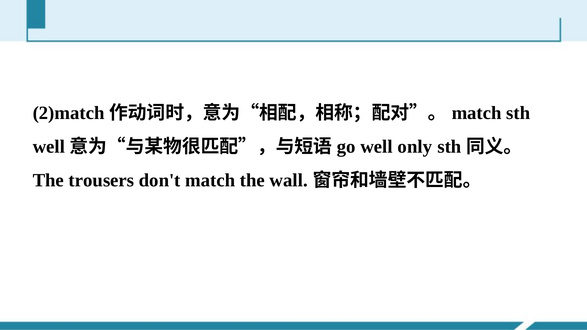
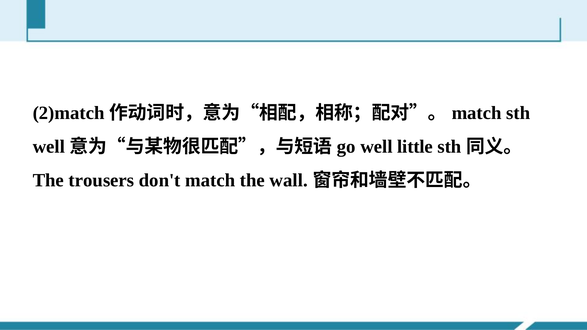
only: only -> little (415, 147)
